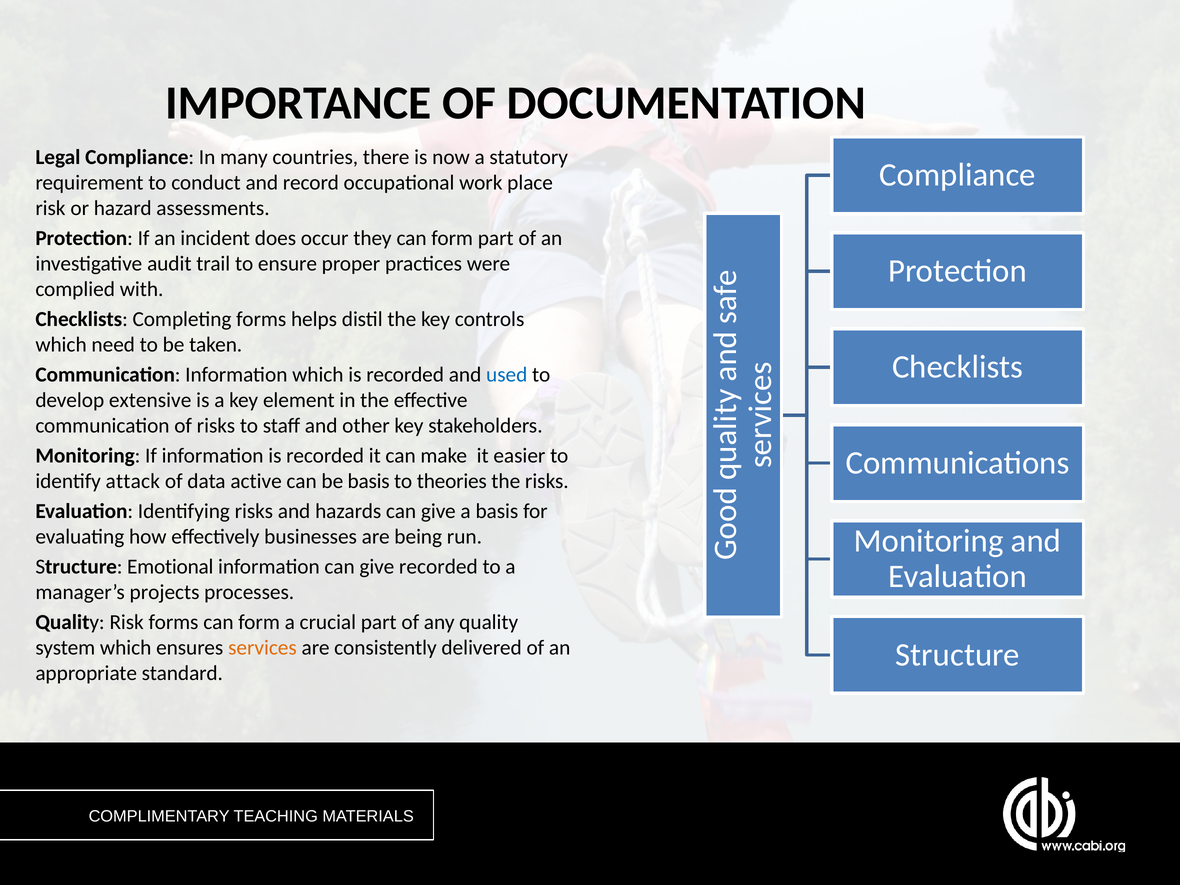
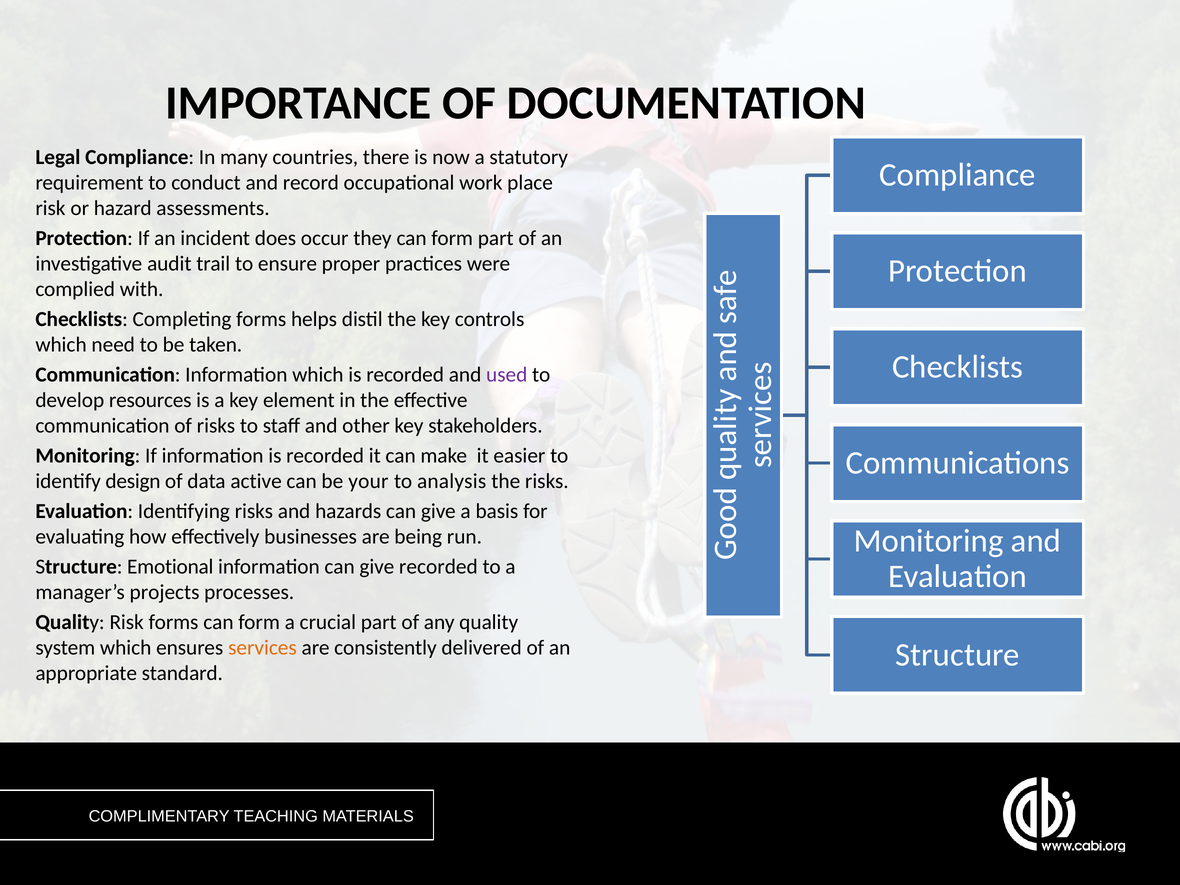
used colour: blue -> purple (507, 375)
extensive: extensive -> resources (150, 400)
attack: attack -> design (133, 481)
be basis: basis -> your (368, 481)
theories: theories -> analysis (452, 481)
